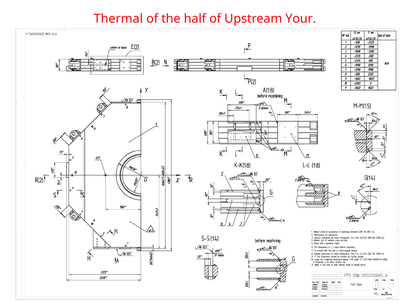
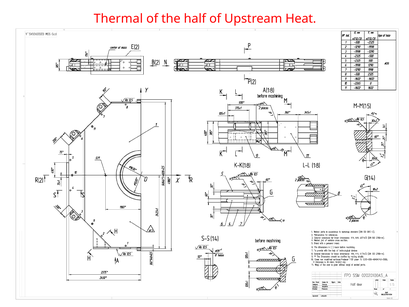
Your: Your -> Heat (301, 19)
